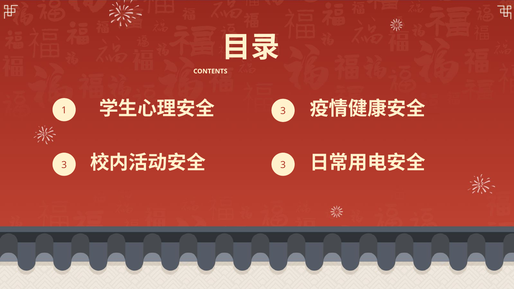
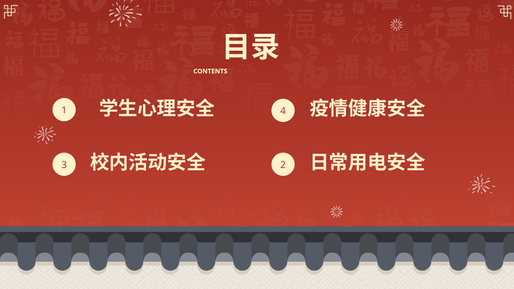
3: 3 -> 4 (283, 111)
3: 3 -> 2 (283, 165)
